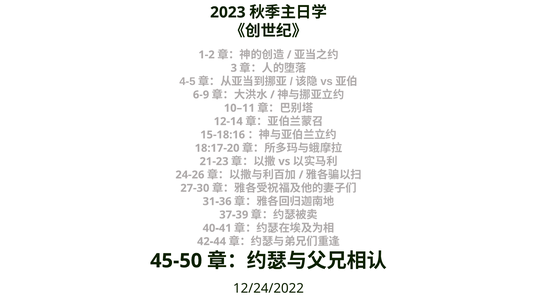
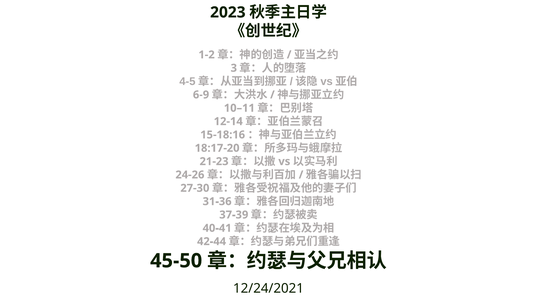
12/24/2022: 12/24/2022 -> 12/24/2021 (268, 288)
